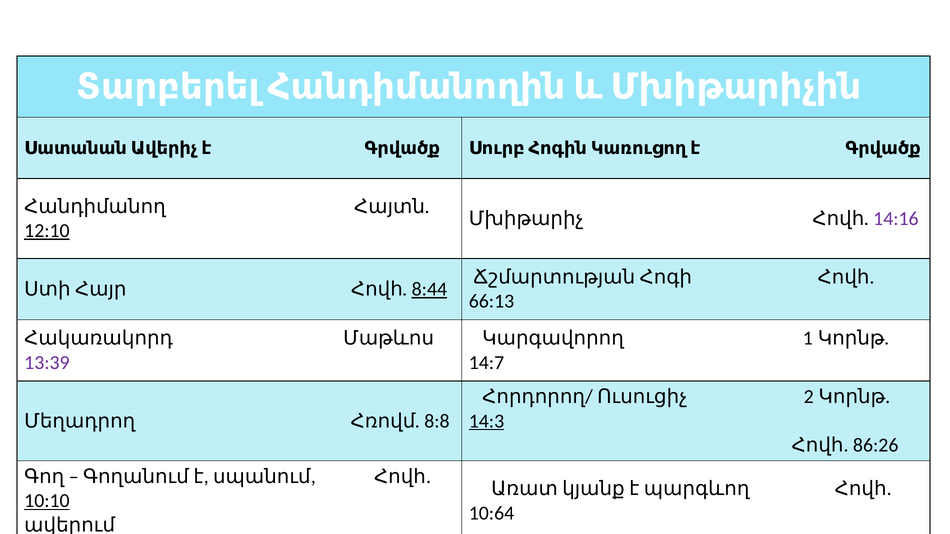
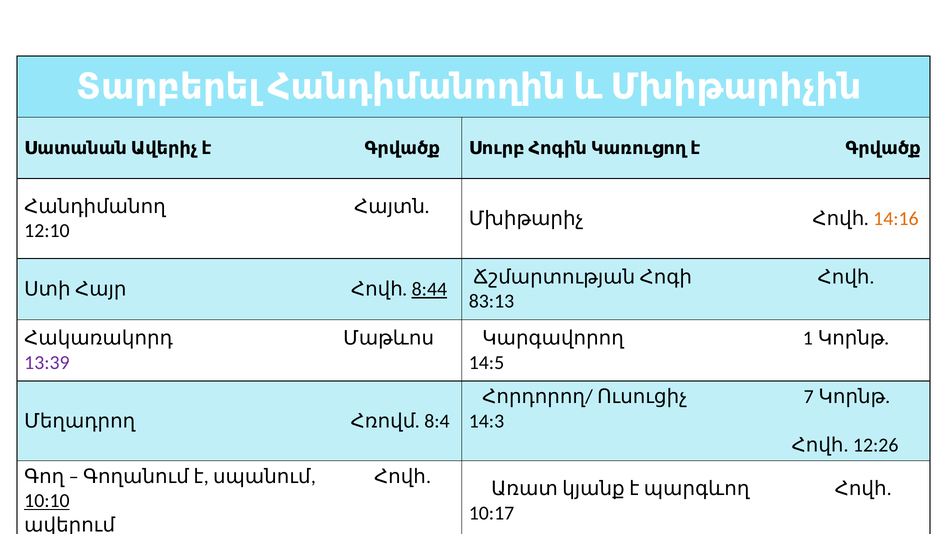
14:16 colour: purple -> orange (896, 219)
12:10 underline: present -> none (47, 231)
66:13: 66:13 -> 83:13 (492, 302)
14:7: 14:7 -> 14:5 (486, 363)
2: 2 -> 7 (809, 397)
8:8: 8:8 -> 8:4 (437, 421)
14:3 underline: present -> none (486, 421)
86:26: 86:26 -> 12:26 (876, 446)
10:64: 10:64 -> 10:17 (492, 513)
